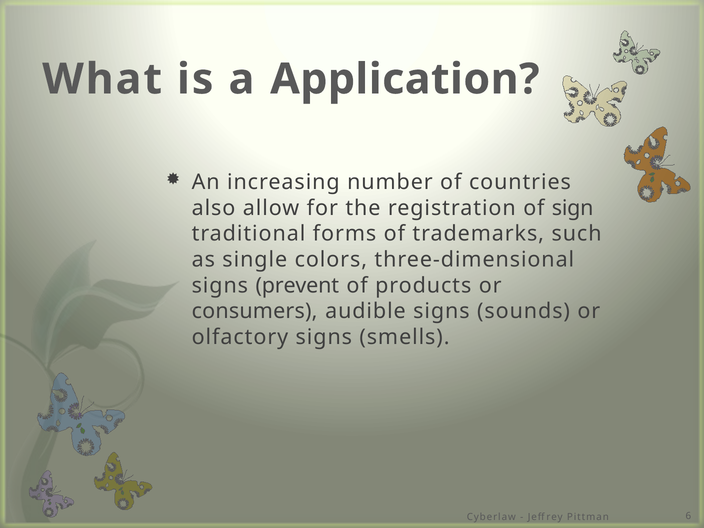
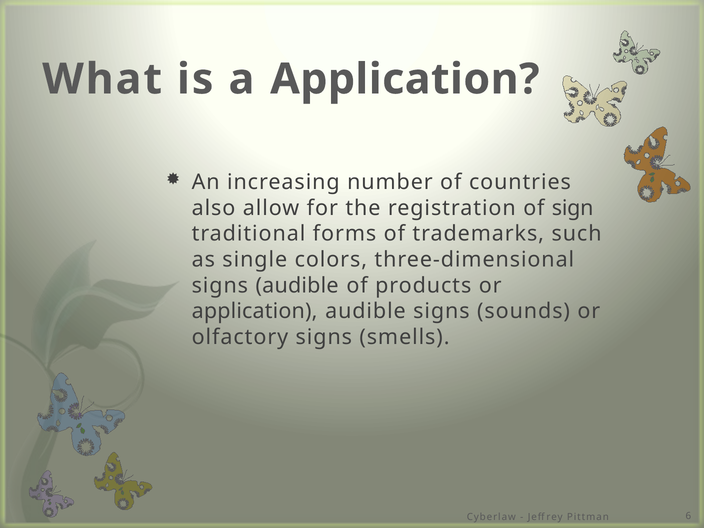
signs prevent: prevent -> audible (297, 285)
consumers: consumers -> application (255, 311)
